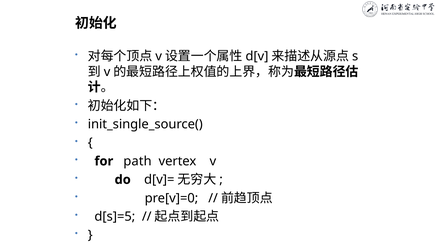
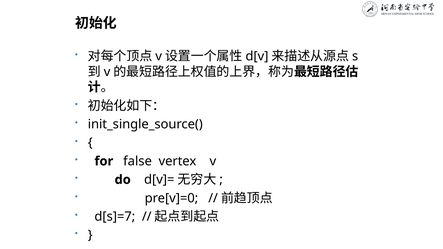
path: path -> false (138, 161)
d[s]=5: d[s]=5 -> d[s]=7 (115, 217)
